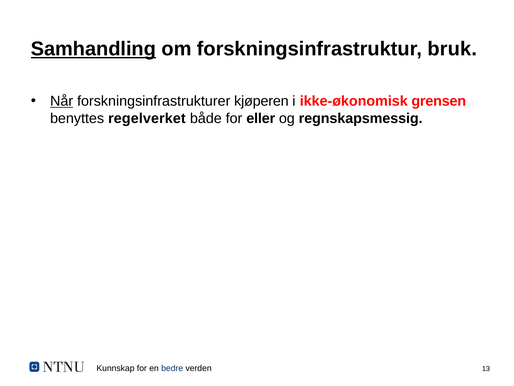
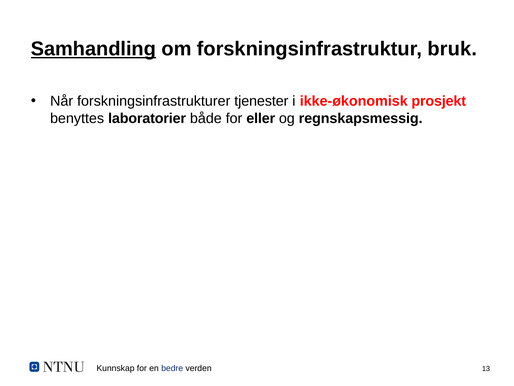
Når underline: present -> none (62, 101)
kjøperen: kjøperen -> tjenester (261, 101)
grensen: grensen -> prosjekt (439, 101)
regelverket: regelverket -> laboratorier (147, 118)
